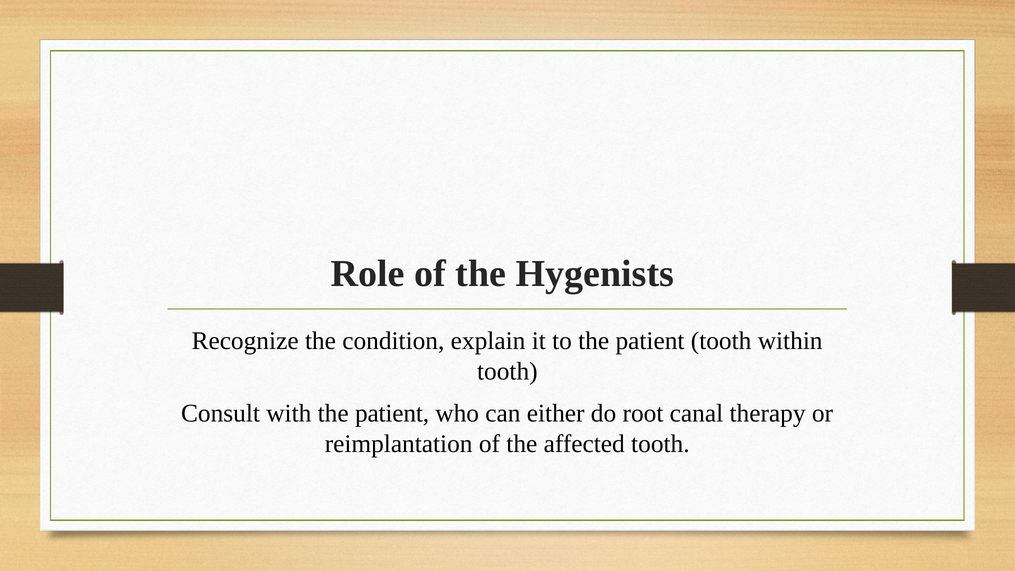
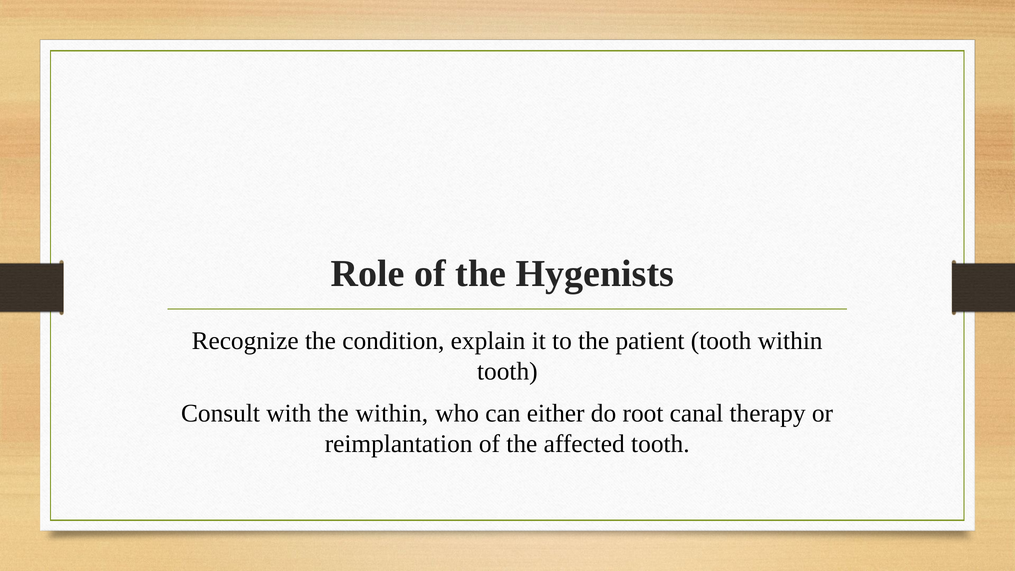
with the patient: patient -> within (392, 413)
